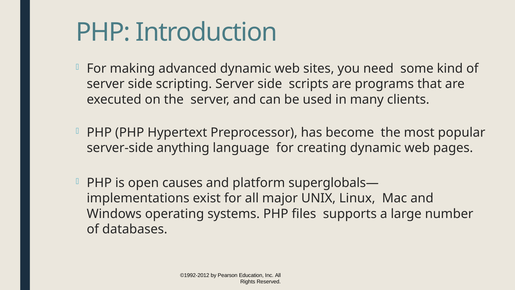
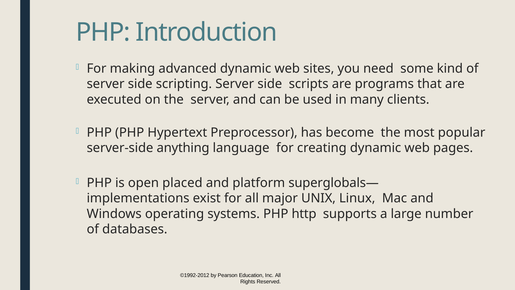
causes: causes -> placed (182, 183)
files: files -> http (304, 214)
